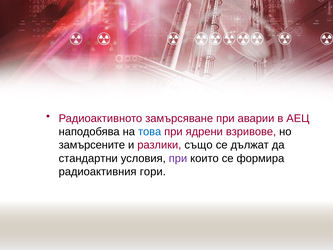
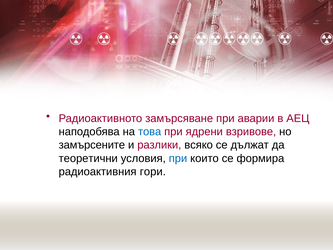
също: също -> всяко (199, 145)
стандартни: стандартни -> теоретични (88, 158)
при colour: purple -> blue (178, 158)
